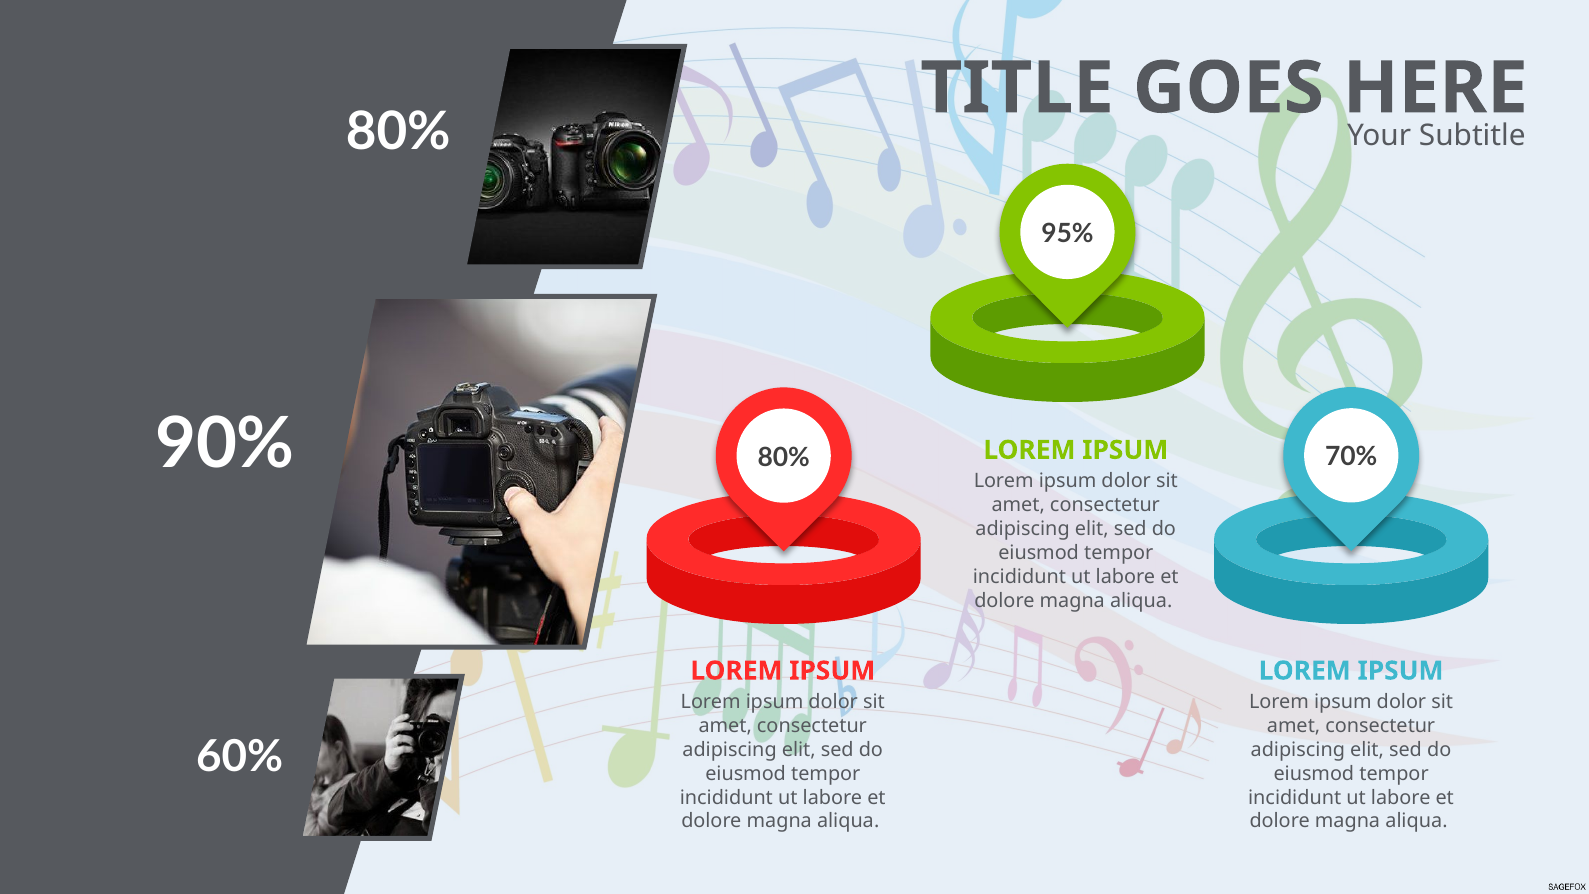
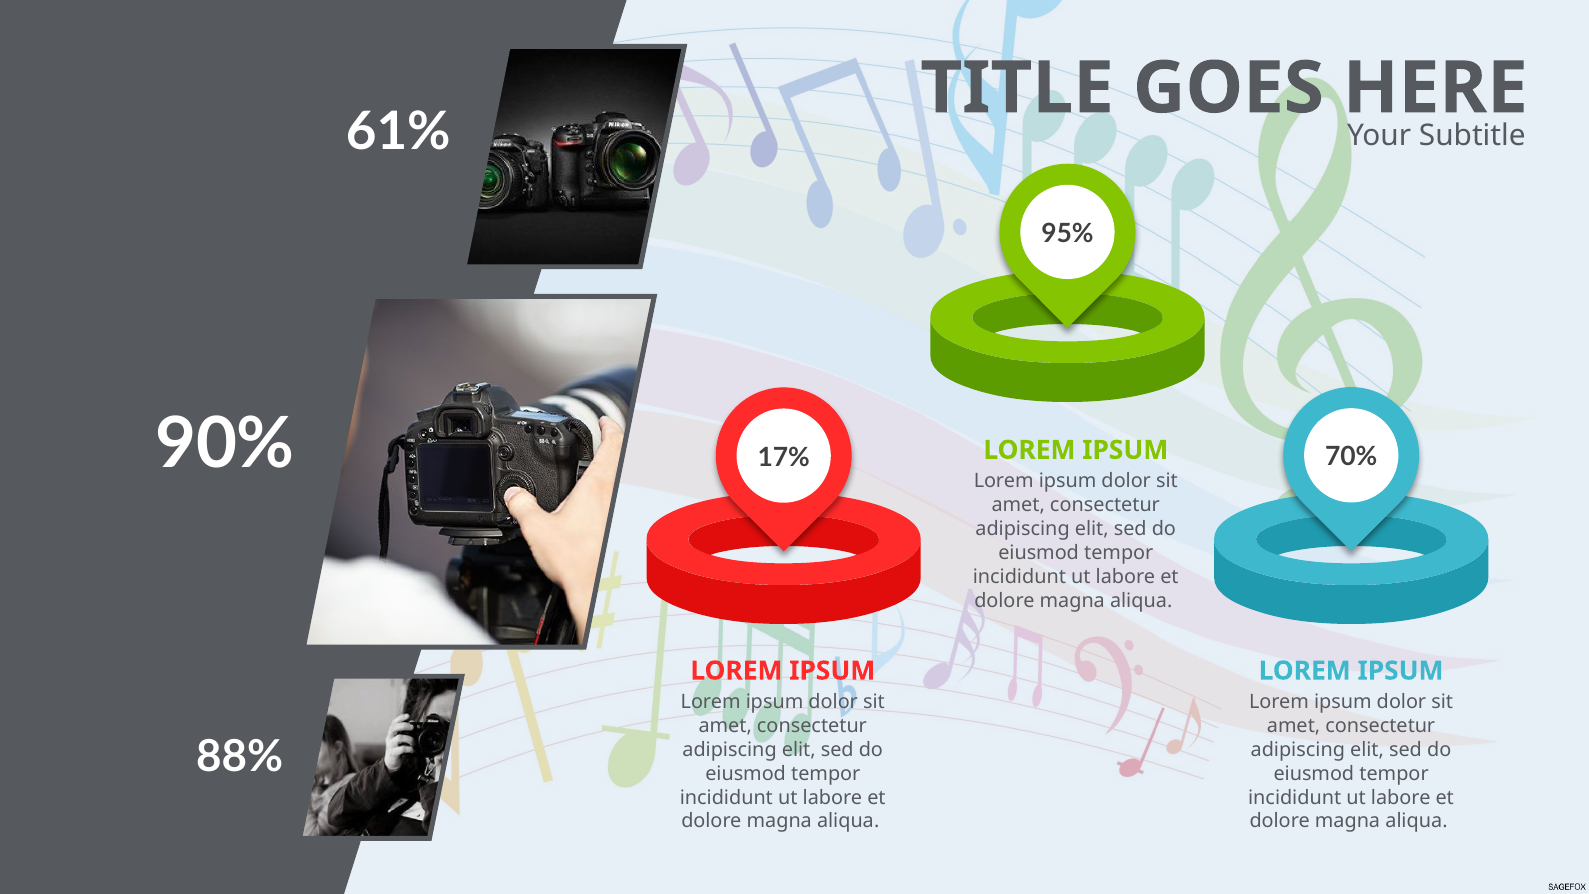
80%: 80% -> 61% (398, 132)
80%: 80% -> 17% (784, 457)
60%: 60% -> 88% (240, 757)
